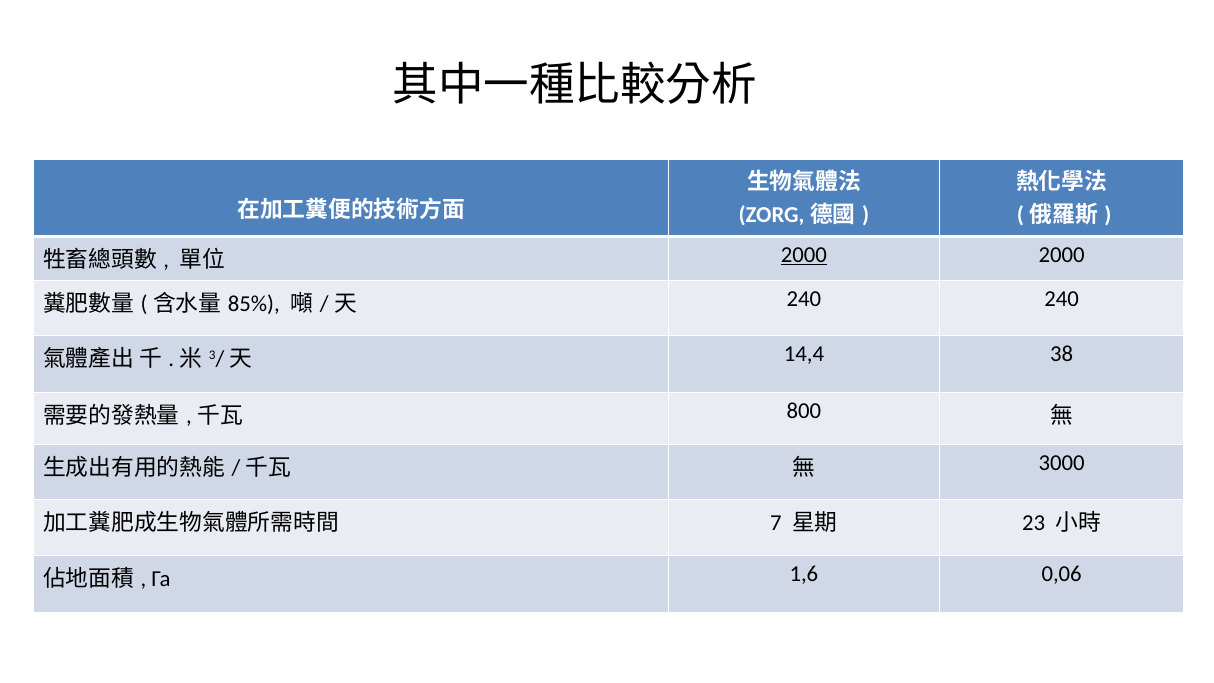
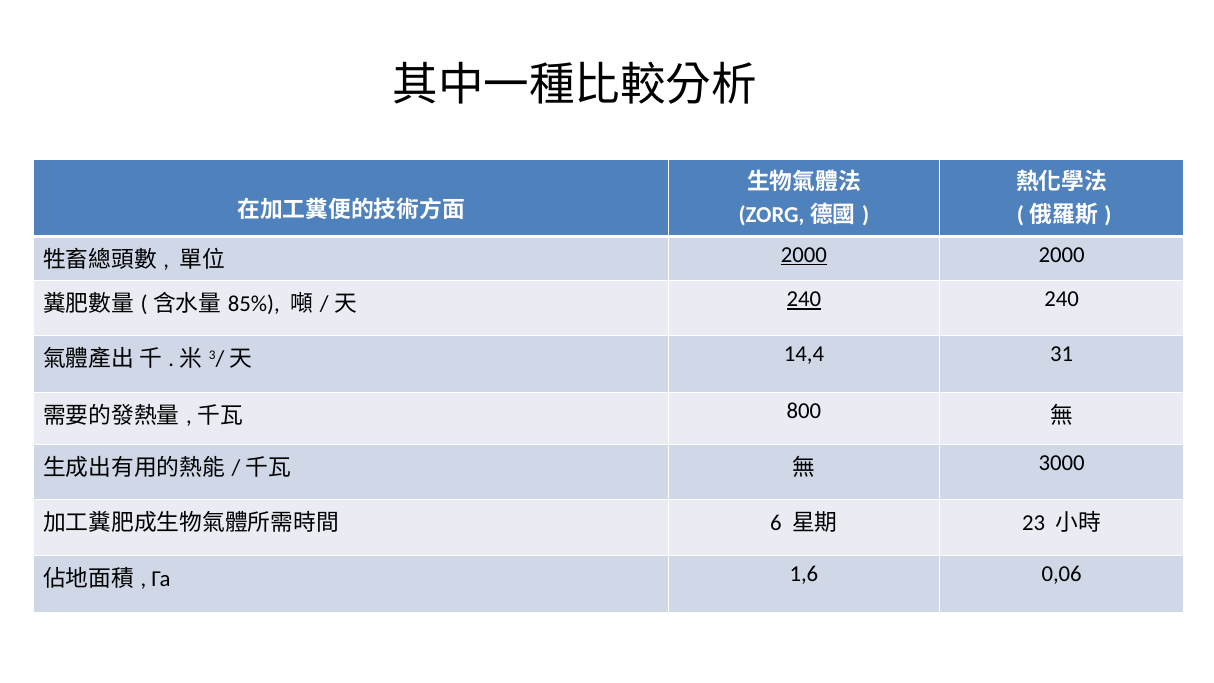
240 underline: none -> present (804, 299)
38: 38 -> 31 (1062, 354)
7: 7 -> 6 (776, 523)
